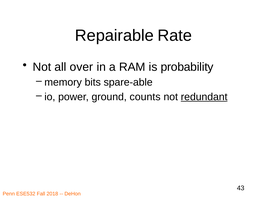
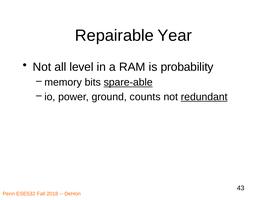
Rate: Rate -> Year (175, 36)
over: over -> level (82, 67)
spare-able underline: none -> present (128, 82)
